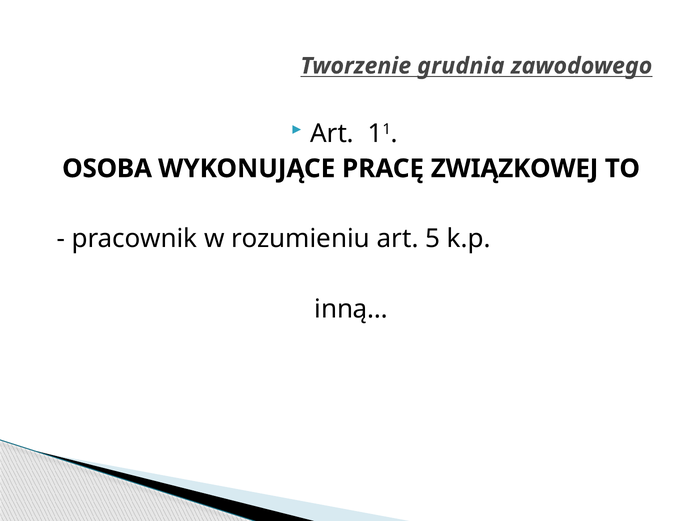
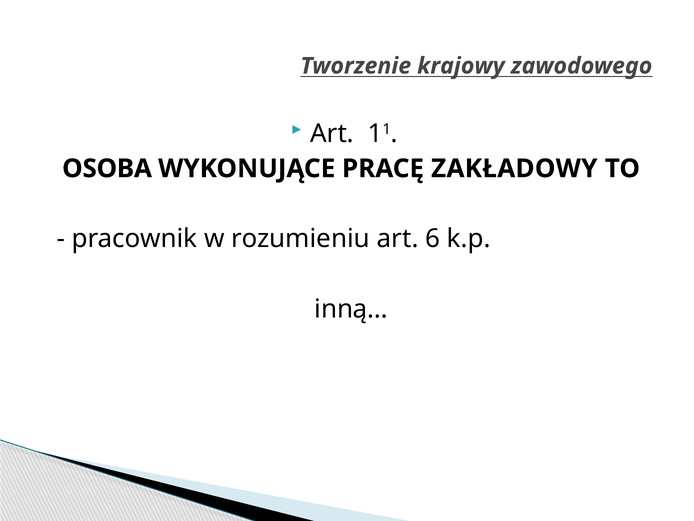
grudnia: grudnia -> krajowy (461, 66)
ZWIĄZKOWEJ: ZWIĄZKOWEJ -> ZAKŁADOWY (514, 168)
5: 5 -> 6 (433, 239)
